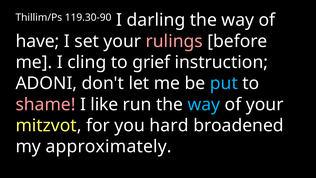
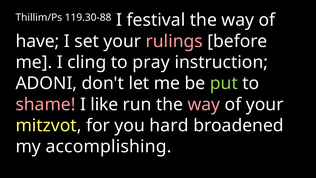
119.30-90: 119.30-90 -> 119.30-88 (88, 17)
darling: darling -> festival (156, 20)
grief: grief -> pray (151, 62)
put colour: light blue -> light green (224, 83)
way colour: light blue -> pink (204, 104)
approximately: approximately -> accomplishing (109, 146)
